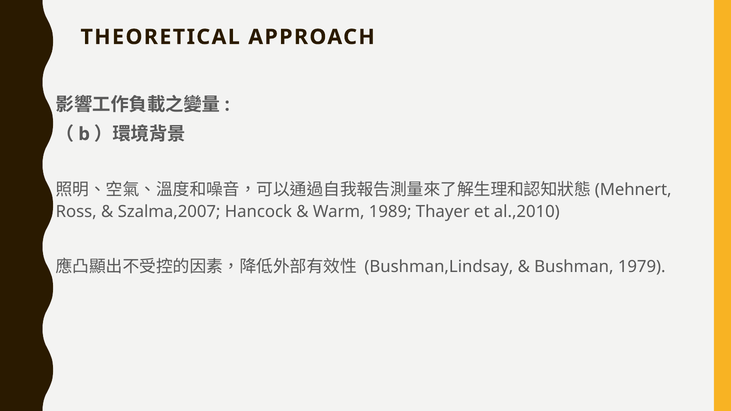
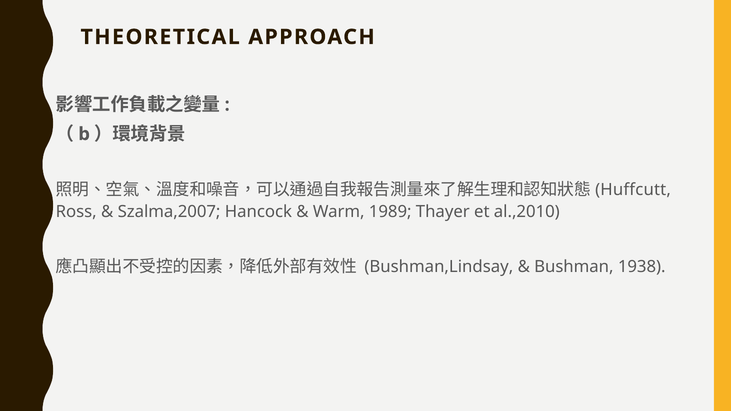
Mehnert: Mehnert -> Huffcutt (633, 190)
1979: 1979 -> 1938 (642, 267)
